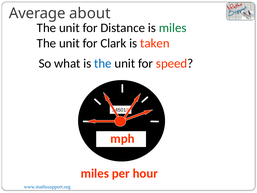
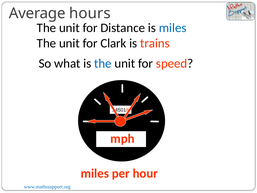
about: about -> hours (90, 13)
miles colour: green -> blue (173, 28)
taken: taken -> trains (155, 43)
